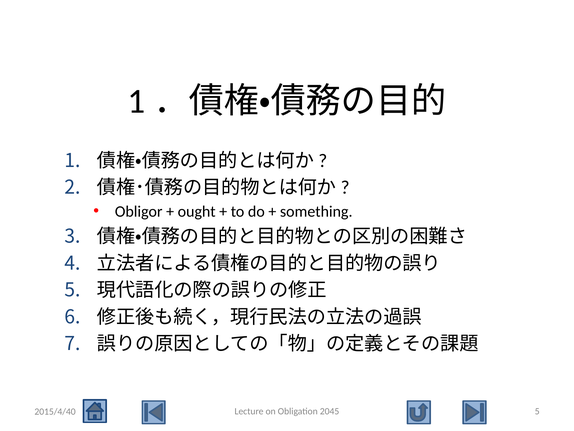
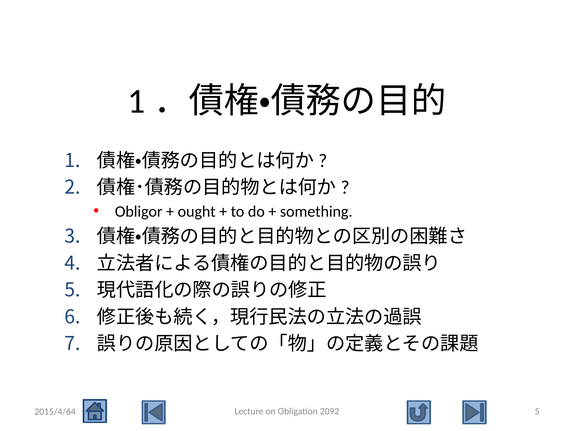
2045: 2045 -> 2092 (330, 411)
2015/4/40: 2015/4/40 -> 2015/4/64 (55, 411)
